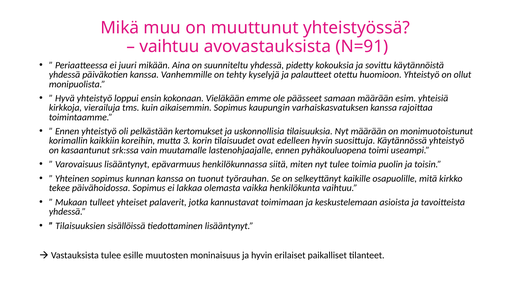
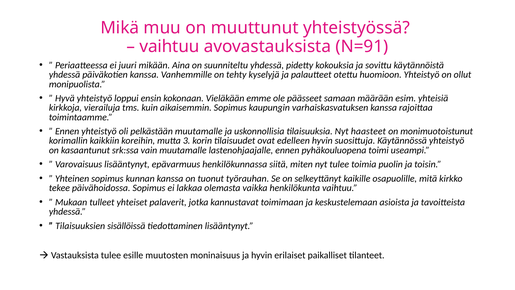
pelkästään kertomukset: kertomukset -> muutamalle (199, 131)
Nyt määrään: määrään -> haasteet (368, 131)
